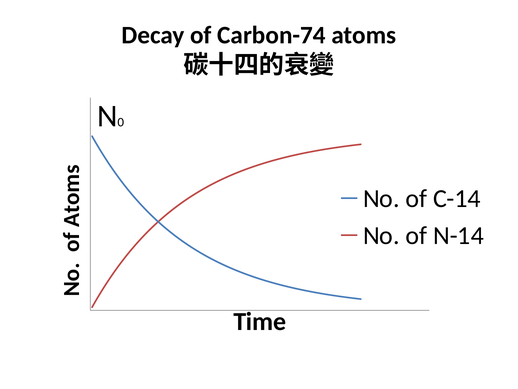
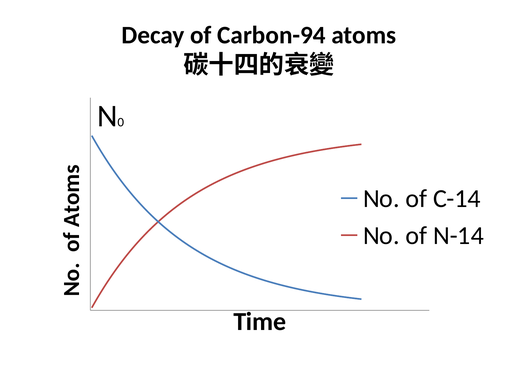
Carbon-74: Carbon-74 -> Carbon-94 (271, 35)
